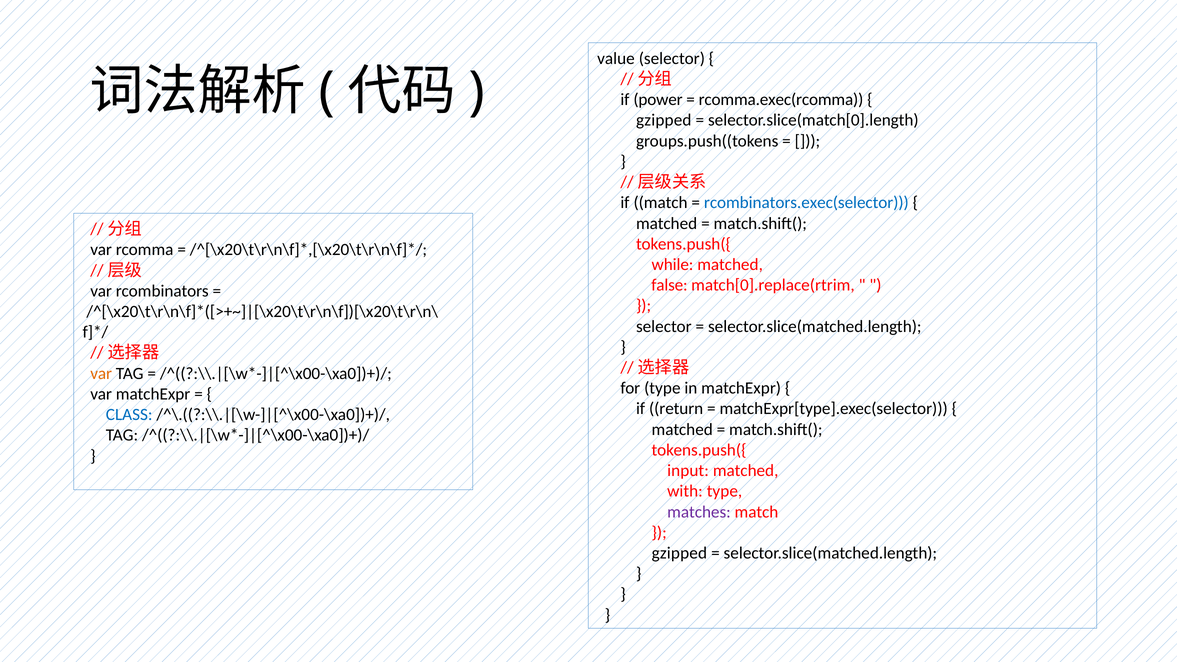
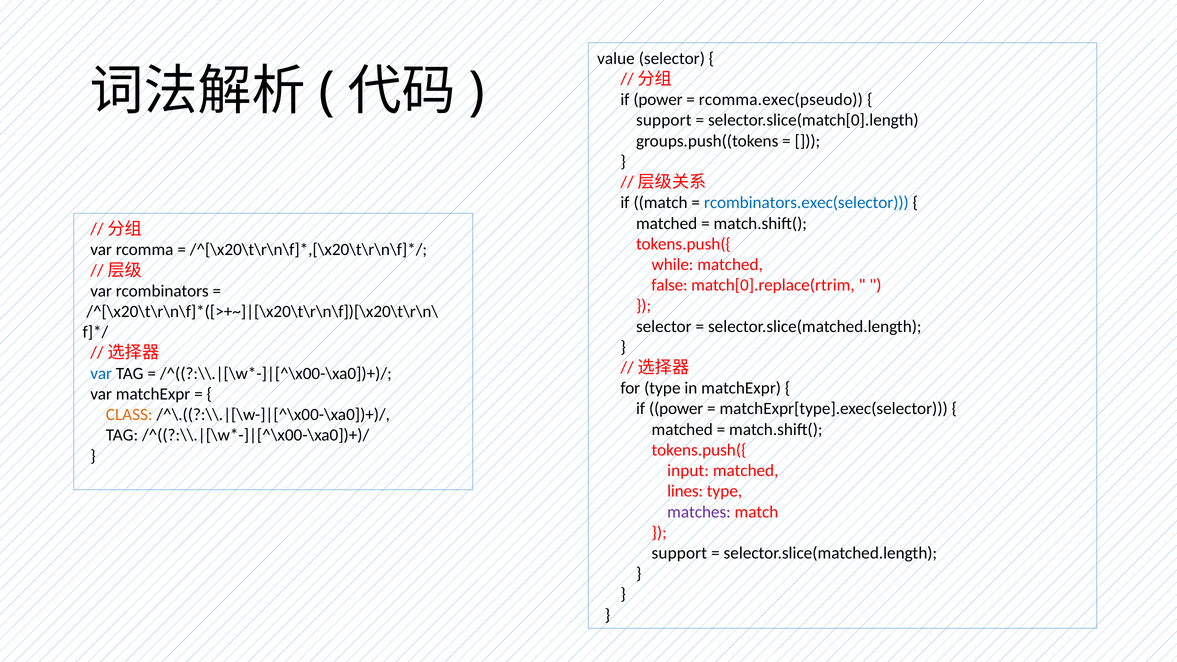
rcomma.exec(rcomma: rcomma.exec(rcomma -> rcomma.exec(pseudo (781, 100)
gzipped: gzipped -> support (664, 120)
var colour: orange -> blue (101, 373)
return: return -> power (676, 409)
CLASS colour: blue -> orange (129, 415)
with: with -> lines (685, 491)
gzipped: gzipped -> support (679, 553)
